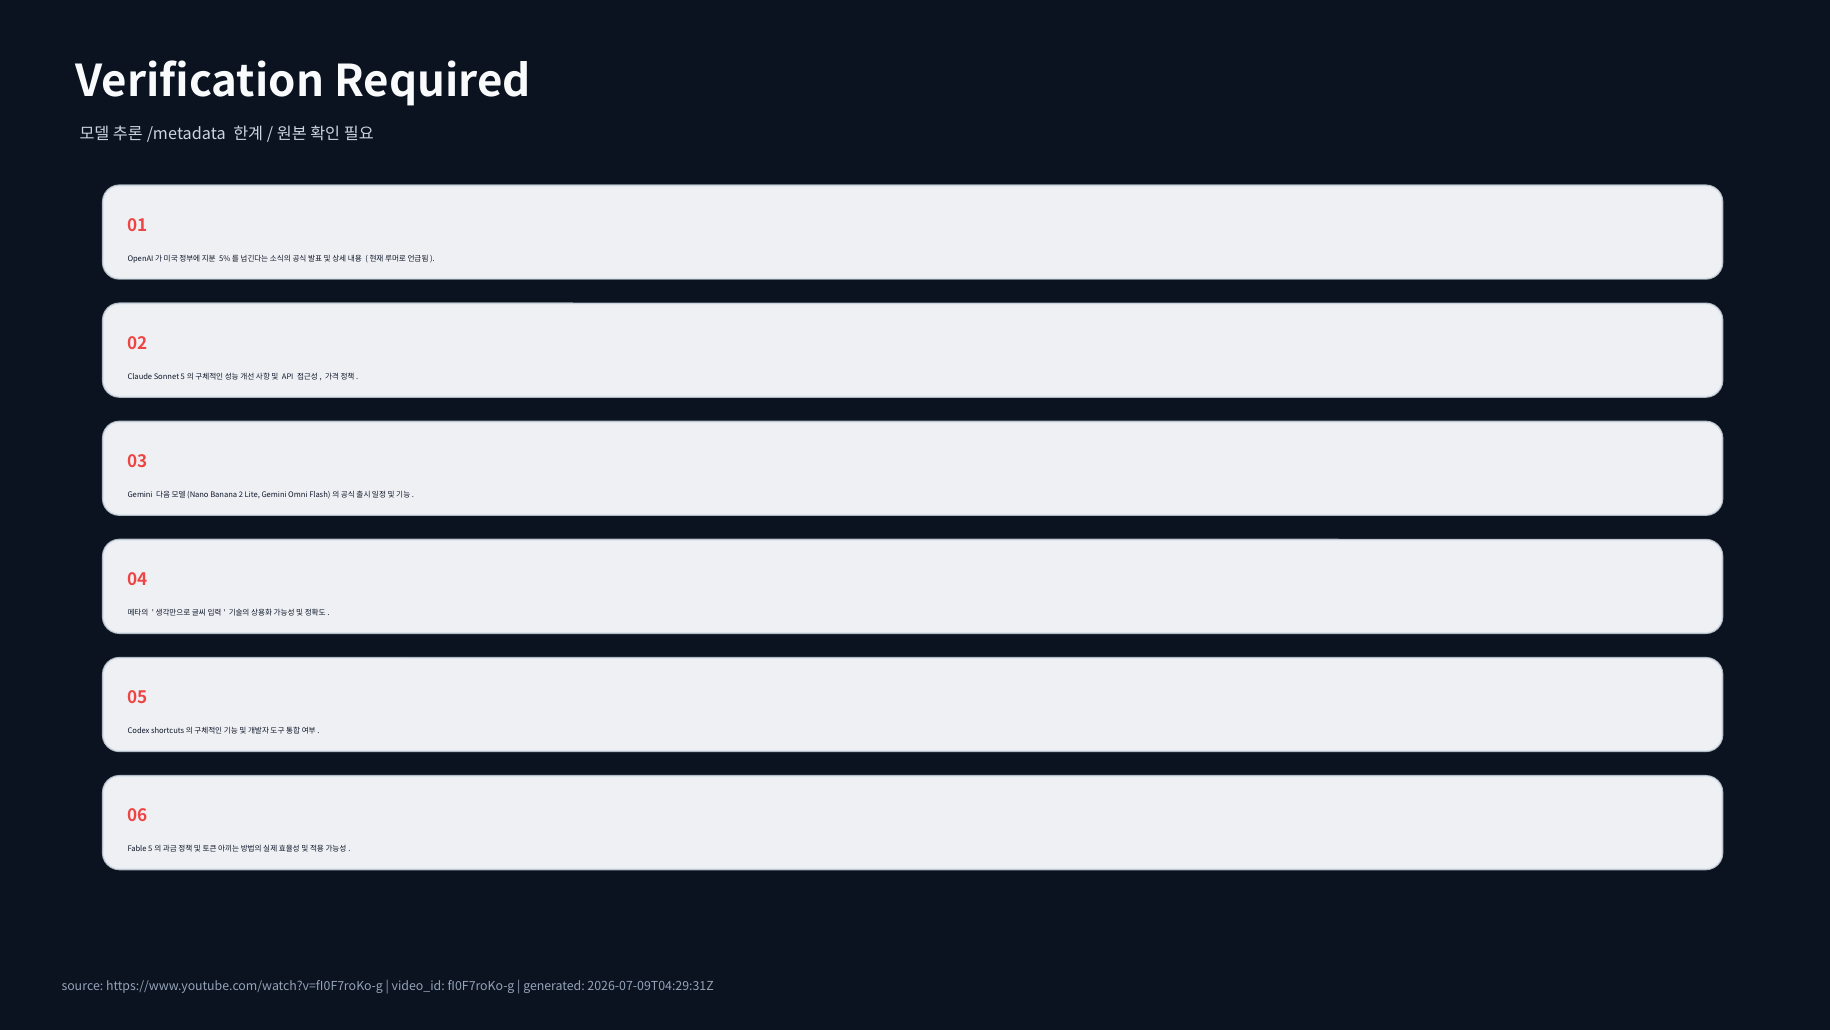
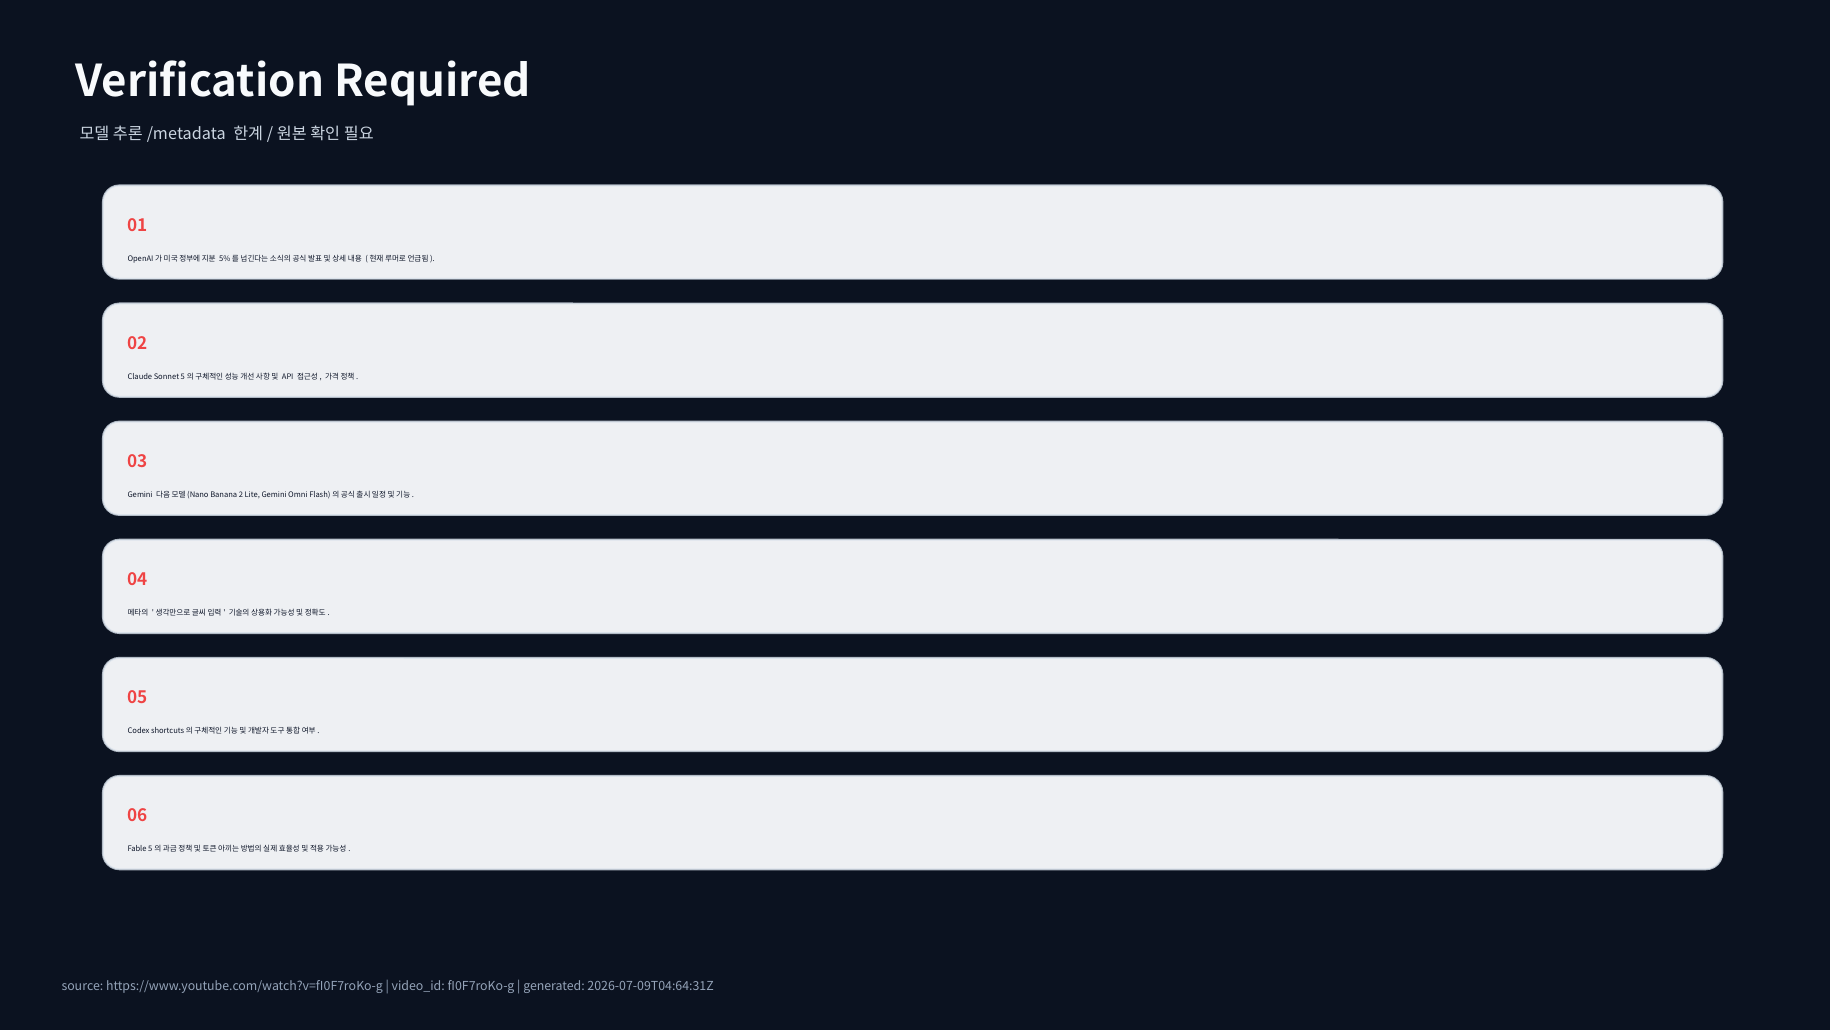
2026-07-09T04:29:31Z: 2026-07-09T04:29:31Z -> 2026-07-09T04:64:31Z (651, 986)
